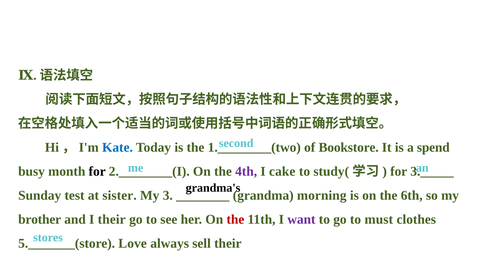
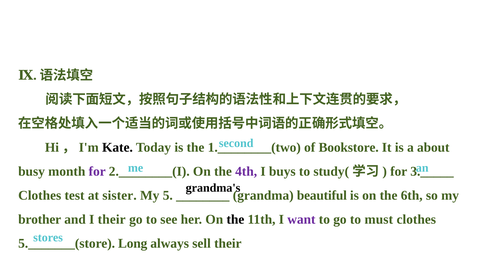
Kate colour: blue -> black (117, 147)
spend: spend -> about (433, 147)
for colour: black -> purple (97, 171)
cake: cake -> buys (282, 171)
Sunday: Sunday -> Clothes (40, 195)
3: 3 -> 5 (168, 195)
morning: morning -> beautiful (322, 195)
the colour: red -> black (235, 219)
Love: Love -> Long (133, 243)
